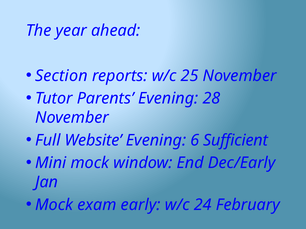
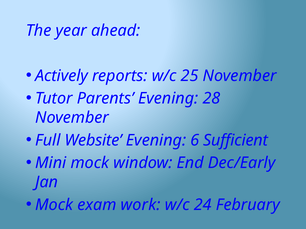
Section: Section -> Actively (62, 76)
early: early -> work (141, 205)
